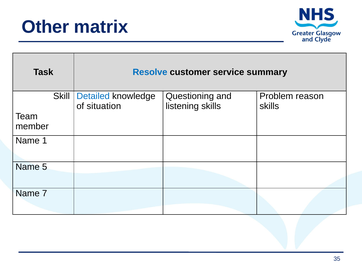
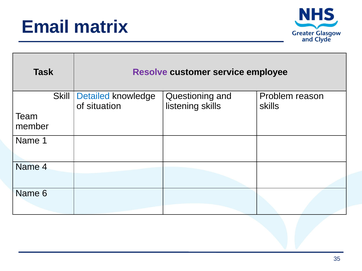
Other: Other -> Email (45, 27)
Resolve colour: blue -> purple (150, 72)
summary: summary -> employee (267, 72)
5: 5 -> 4 (45, 167)
7: 7 -> 6 (45, 194)
